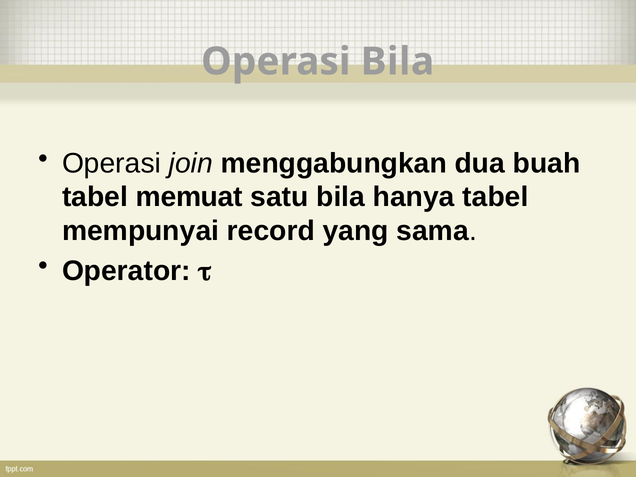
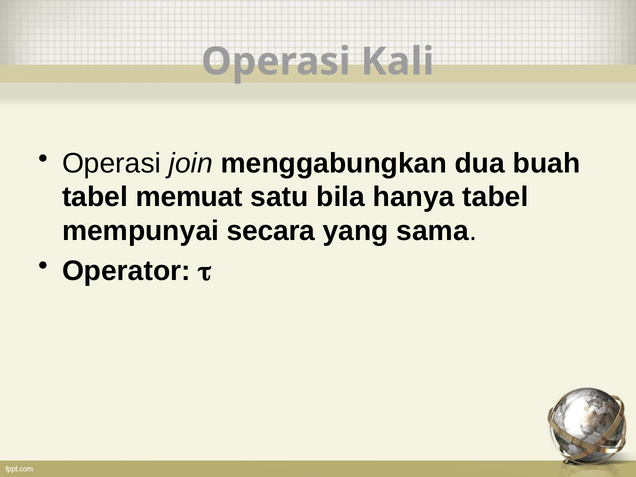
Operasi Bila: Bila -> Kali (397, 62)
record: record -> secara (271, 231)
